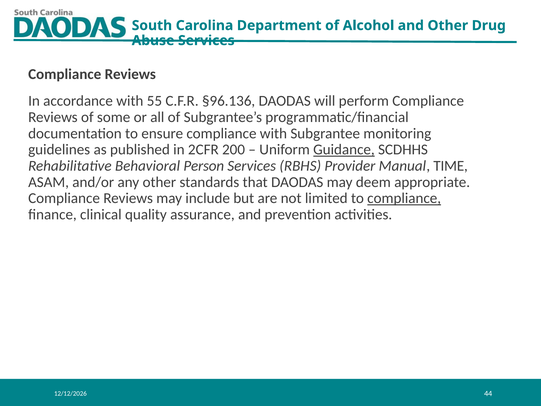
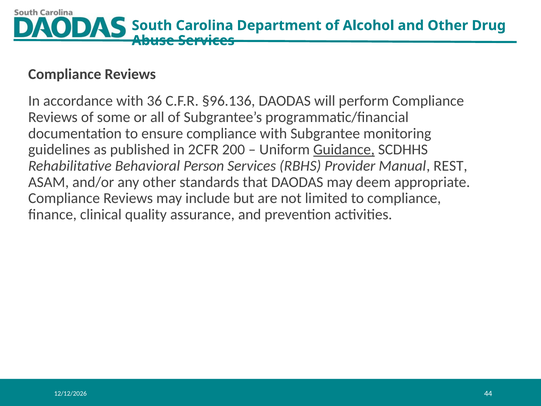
55: 55 -> 36 (154, 101)
TIME: TIME -> REST (450, 166)
compliance underline: present -> none (404, 198)
